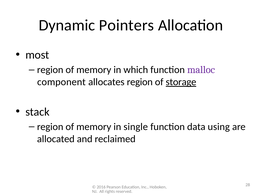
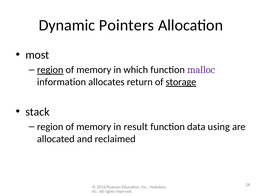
region underline: none -> present (50, 70)
component: component -> information (61, 82)
allocates region: region -> return (140, 82)
single: single -> result (136, 127)
